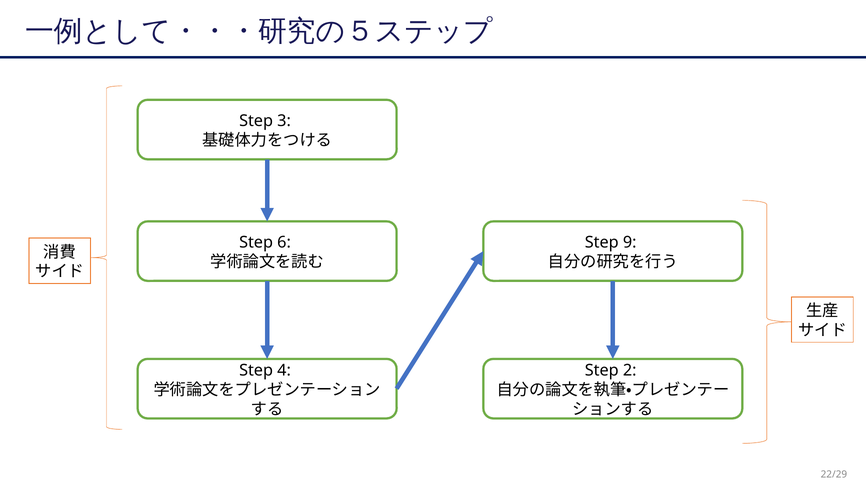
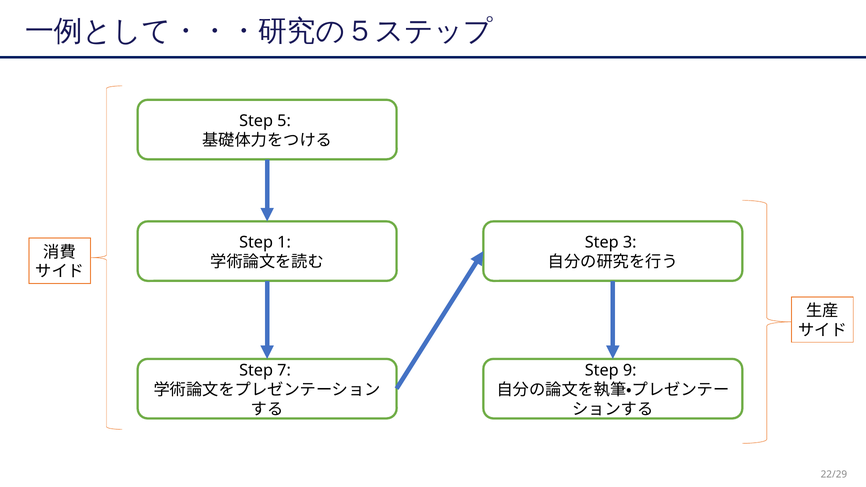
3: 3 -> 5 (284, 121)
6: 6 -> 1 (284, 243)
9: 9 -> 3 (630, 243)
4: 4 -> 7 (284, 370)
2: 2 -> 9 (630, 370)
